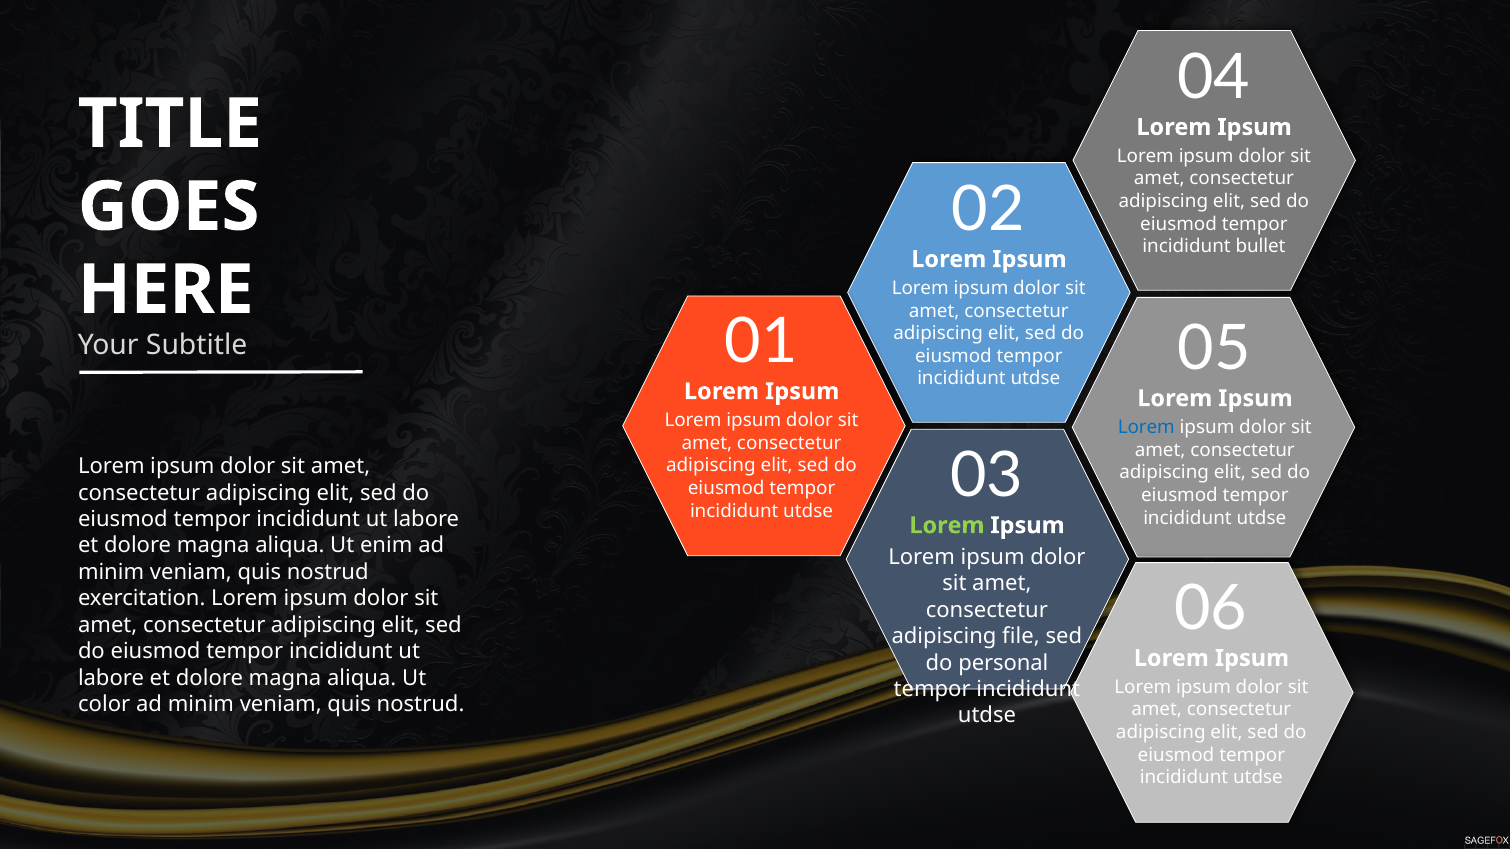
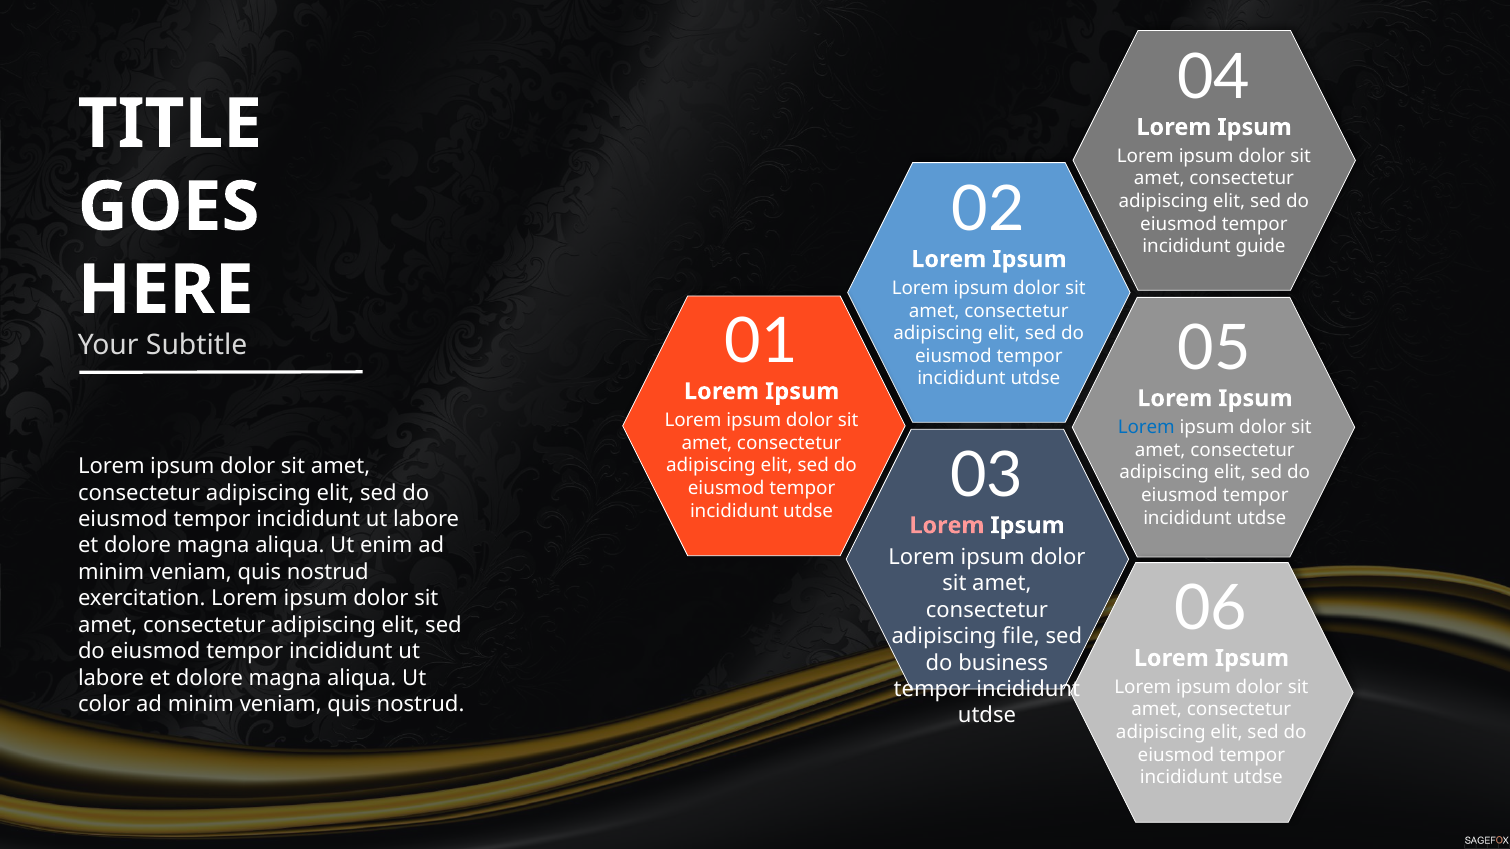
bullet: bullet -> guide (1261, 247)
Lorem colour: light green -> pink (947, 526)
personal: personal -> business (1003, 663)
